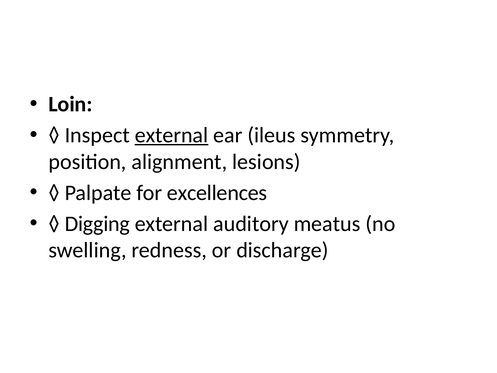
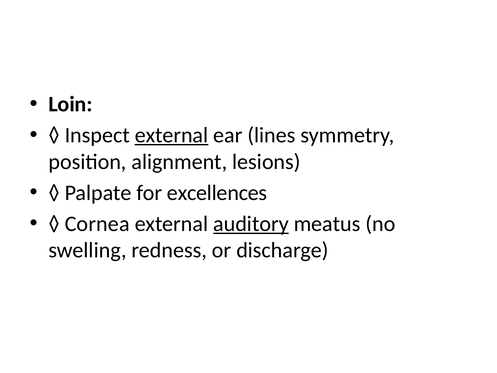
ileus: ileus -> lines (272, 135)
Digging: Digging -> Cornea (97, 224)
auditory underline: none -> present (251, 224)
